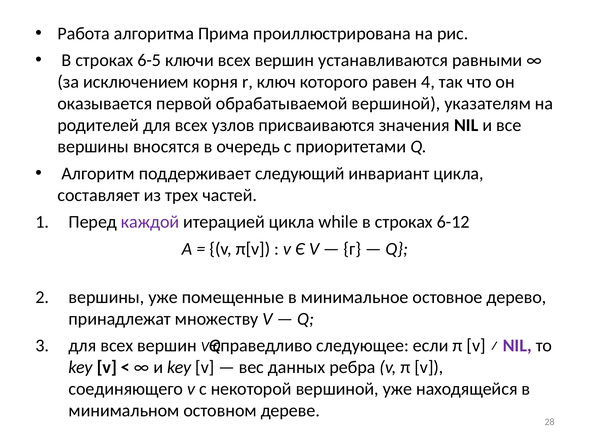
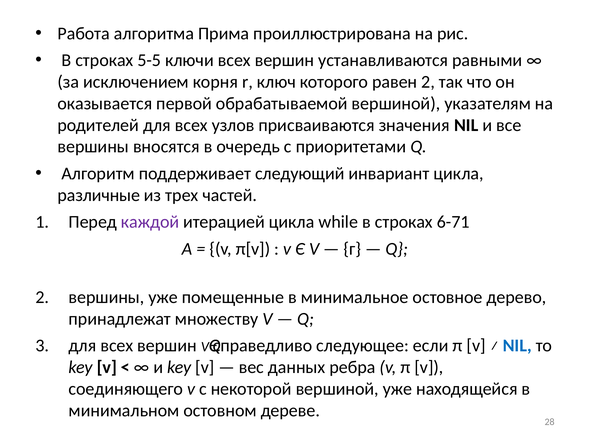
6-5: 6-5 -> 5-5 (149, 60)
равен 4: 4 -> 2 (428, 82)
составляет: составляет -> различные (99, 195)
6-12: 6-12 -> 6-71 (453, 222)
NIL colour: purple -> blue (517, 346)
